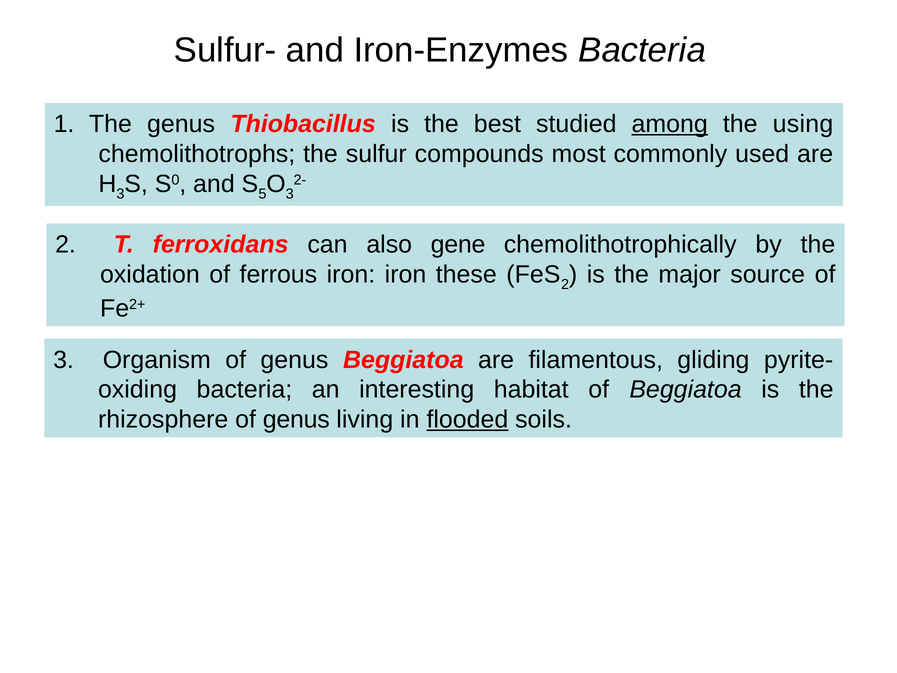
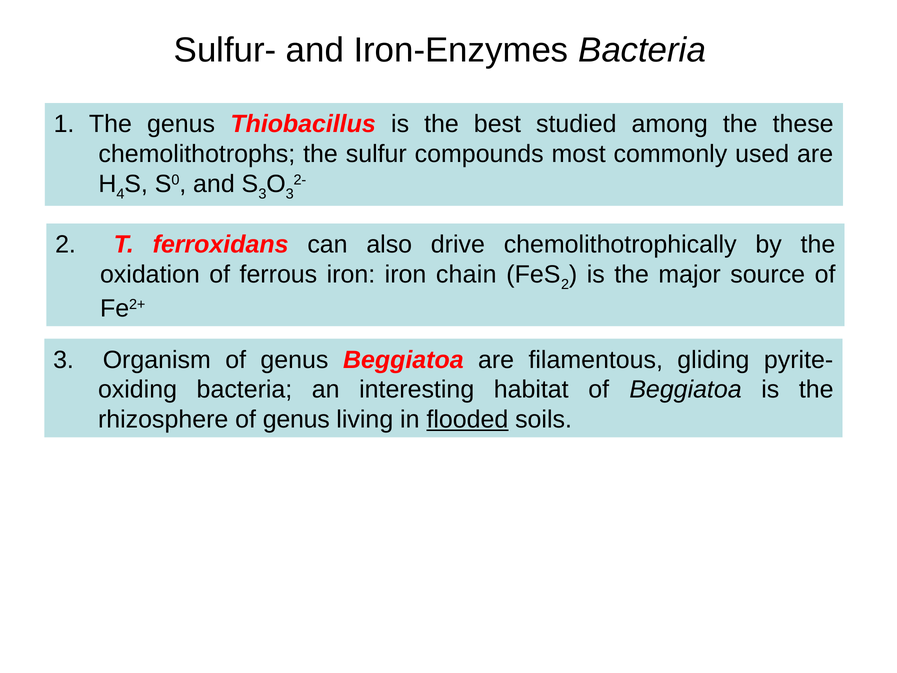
among underline: present -> none (670, 124)
using: using -> these (803, 124)
3: 3 -> 4 (120, 194)
5: 5 -> 3 (262, 194)
gene: gene -> drive (458, 245)
these: these -> chain (466, 275)
